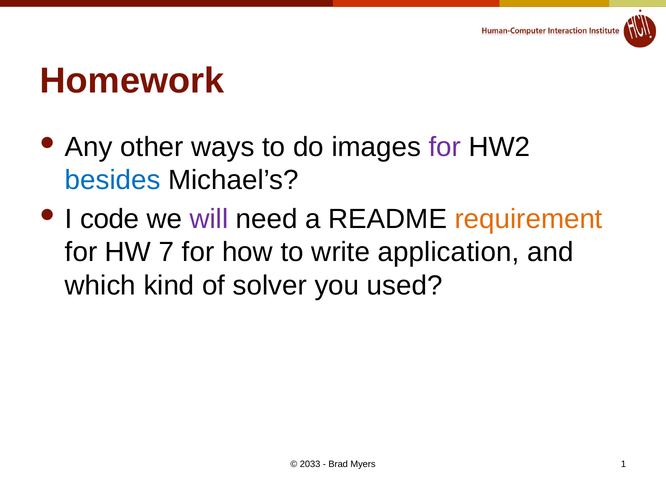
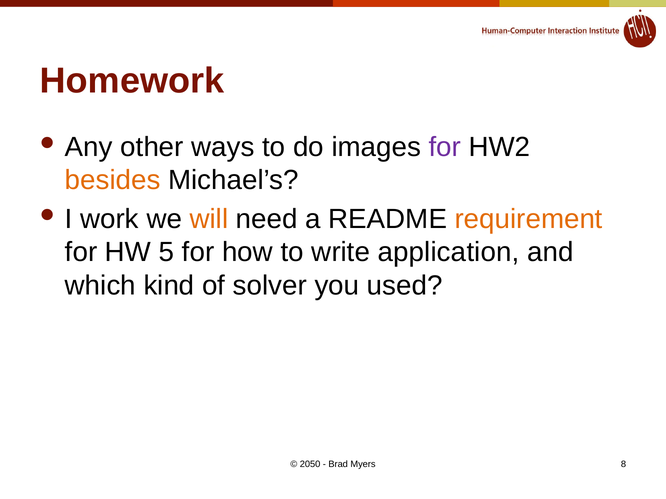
besides colour: blue -> orange (113, 180)
code: code -> work (110, 219)
will colour: purple -> orange (209, 219)
7: 7 -> 5 (167, 253)
2033: 2033 -> 2050 (310, 465)
1: 1 -> 8 (623, 465)
